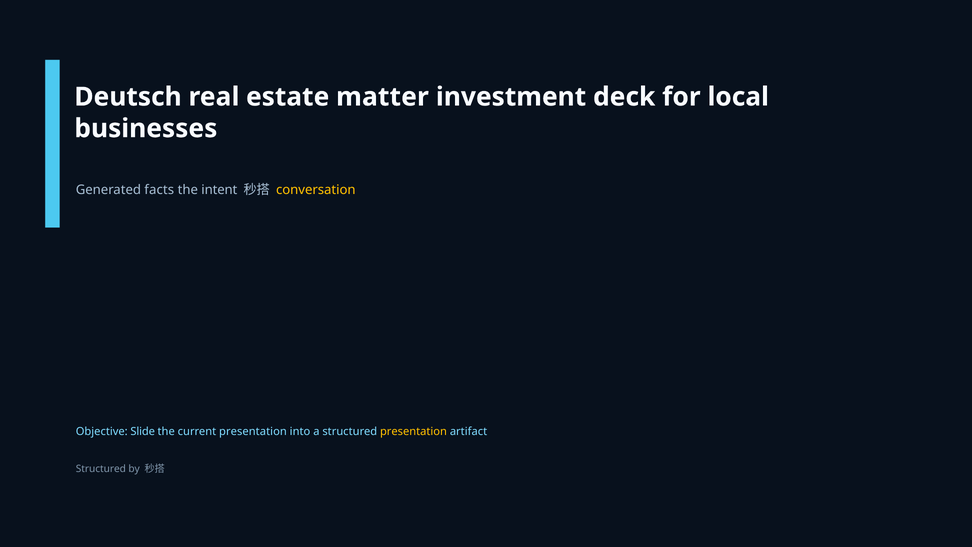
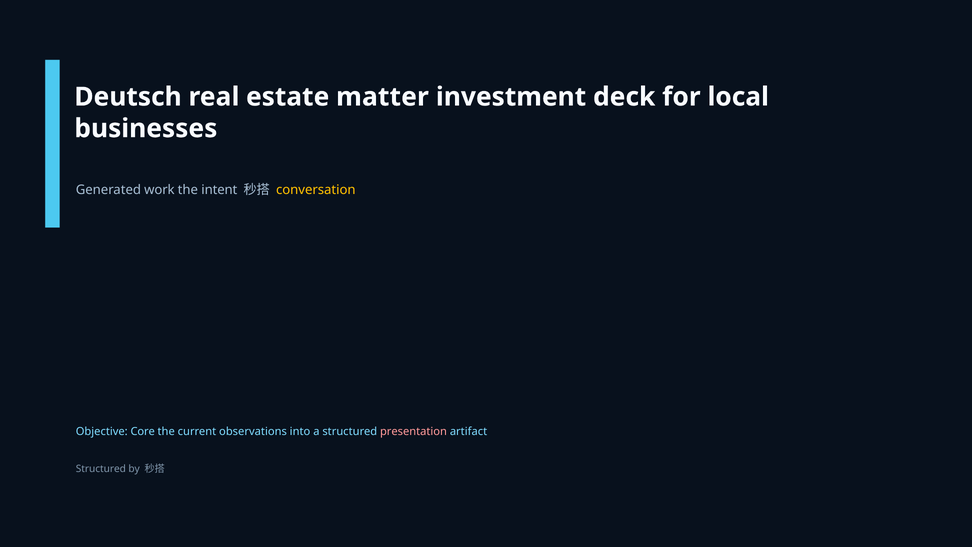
facts: facts -> work (159, 190)
Slide: Slide -> Core (143, 432)
current presentation: presentation -> observations (253, 432)
presentation colour: yellow -> pink (413, 432)
